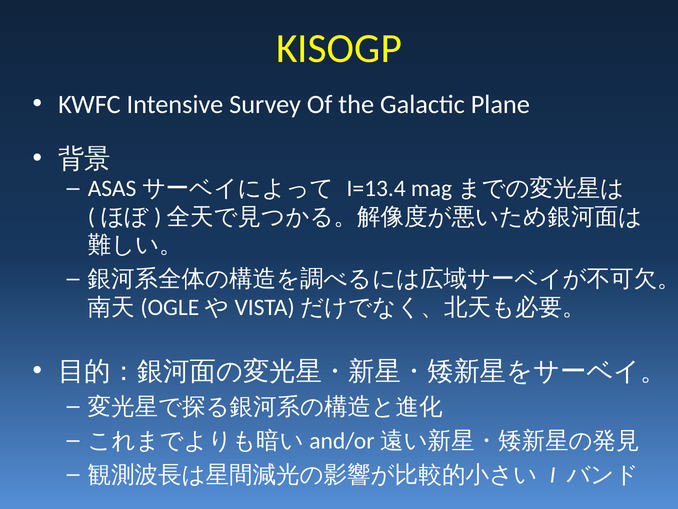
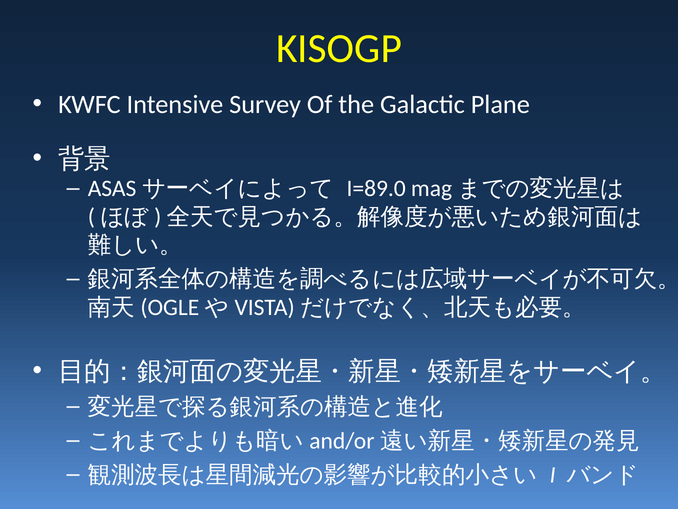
I=13.4: I=13.4 -> I=89.0 (376, 188)
